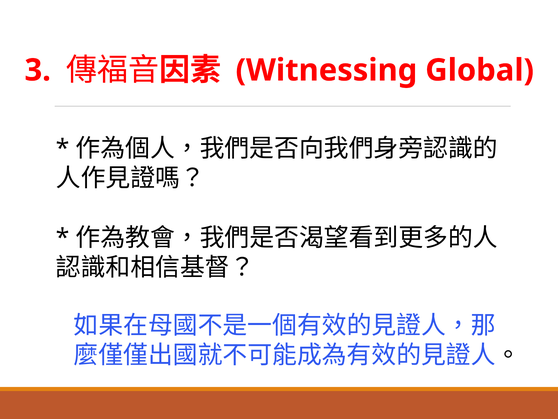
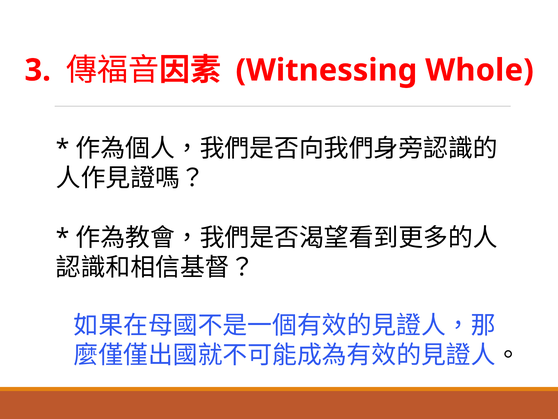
Global: Global -> Whole (480, 70)
